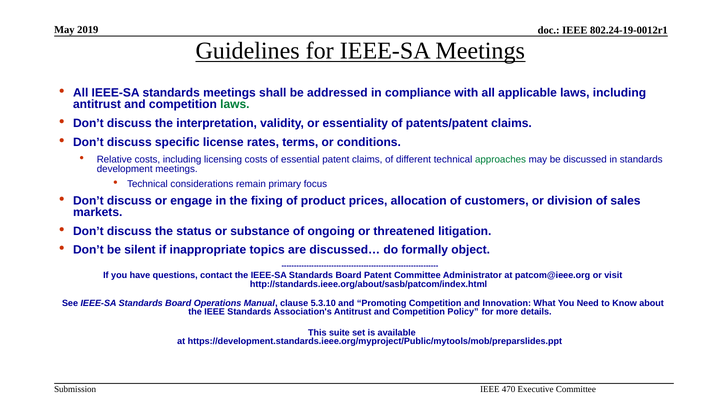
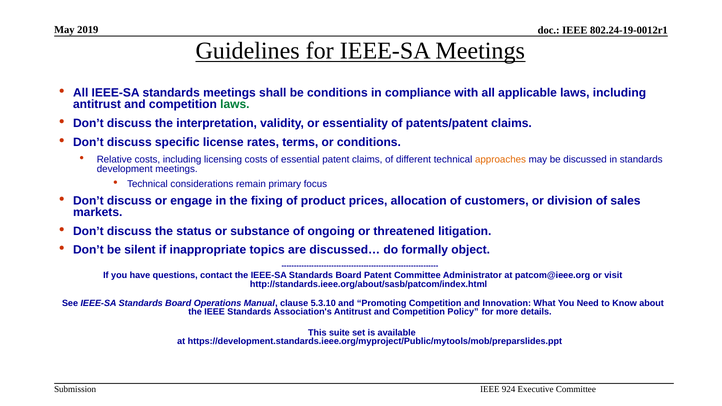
be addressed: addressed -> conditions (337, 93)
approaches colour: green -> orange (501, 159)
470: 470 -> 924 (509, 390)
